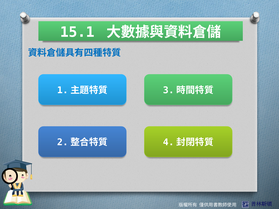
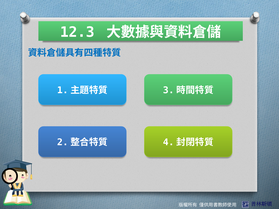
15.1: 15.1 -> 12.3 (77, 32)
